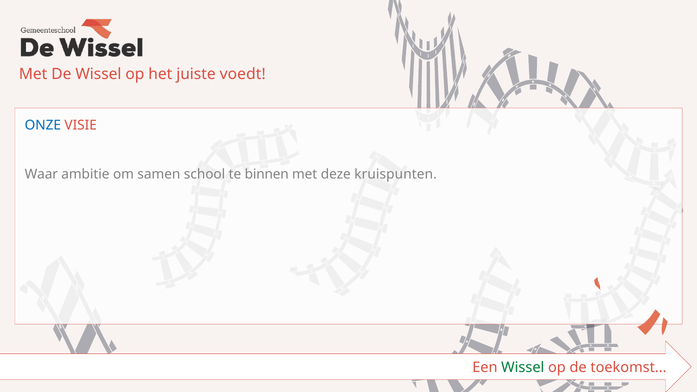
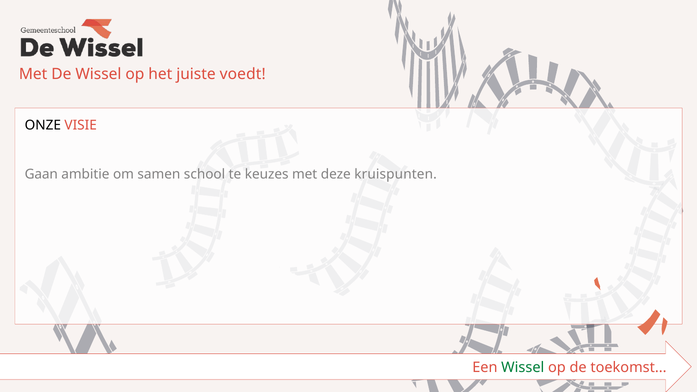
ONZE colour: blue -> black (43, 125)
Waar: Waar -> Gaan (41, 174)
binnen: binnen -> keuzes (267, 174)
